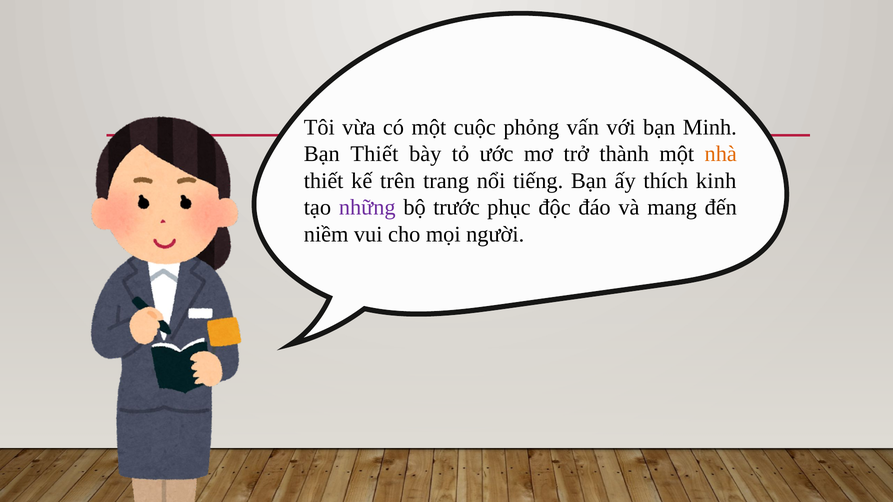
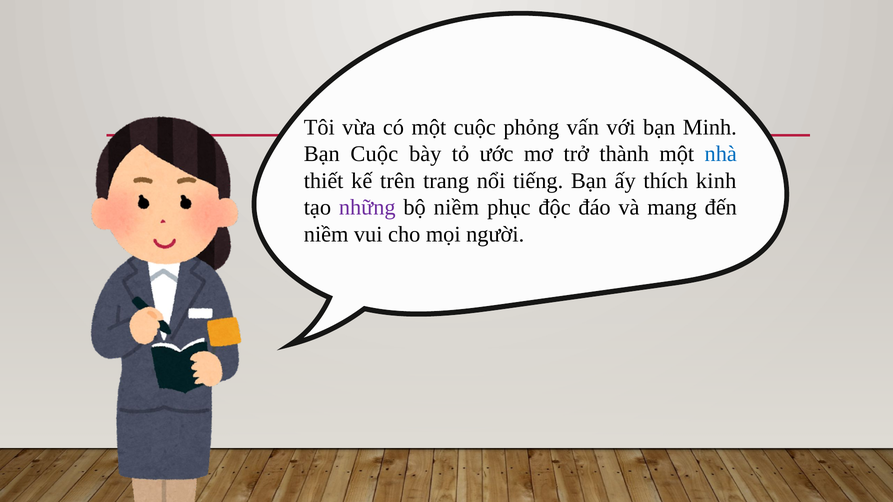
Bạn Thiết: Thiết -> Cuộc (374, 154)
nhà colour: orange -> blue (721, 154)
bộ trước: trước -> niềm (456, 208)
